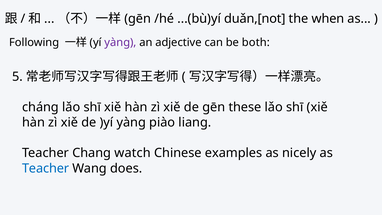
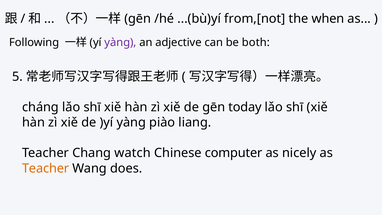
duǎn,[not: duǎn,[not -> from,[not (255, 19)
these: these -> today (245, 107)
examples: examples -> computer (234, 153)
Teacher colour: blue -> orange (46, 168)
